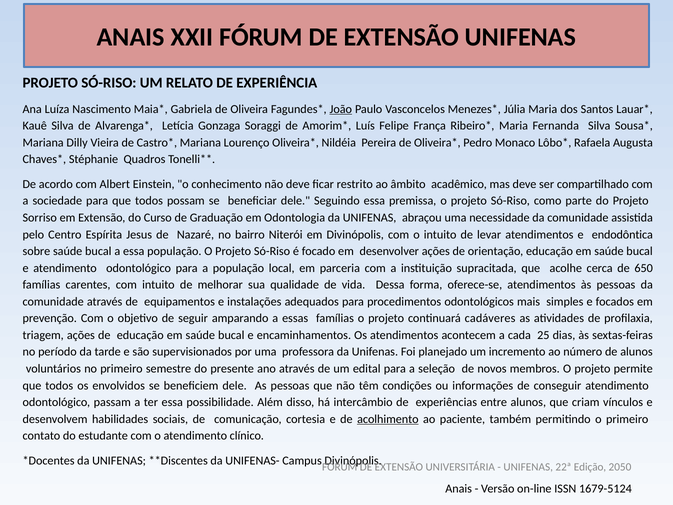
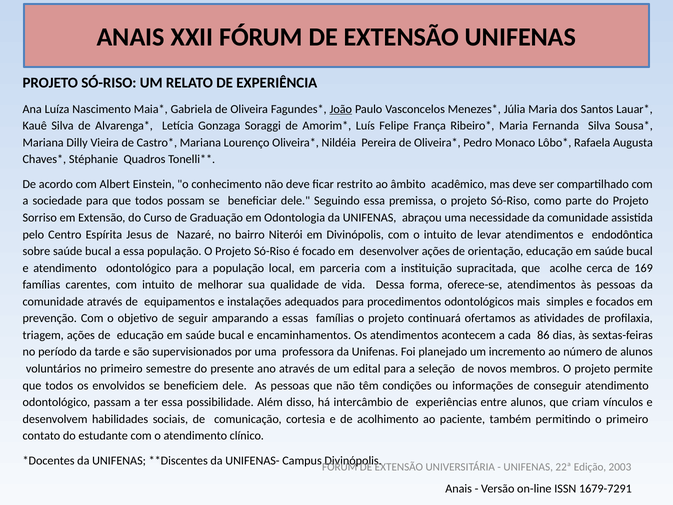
650: 650 -> 169 (644, 268)
cadáveres: cadáveres -> ofertamos (490, 318)
25: 25 -> 86 (543, 335)
acolhimento underline: present -> none (388, 419)
2050: 2050 -> 2003 (620, 467)
1679-5124: 1679-5124 -> 1679-7291 (605, 488)
